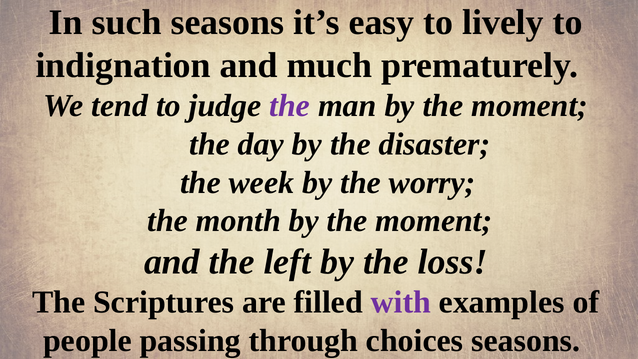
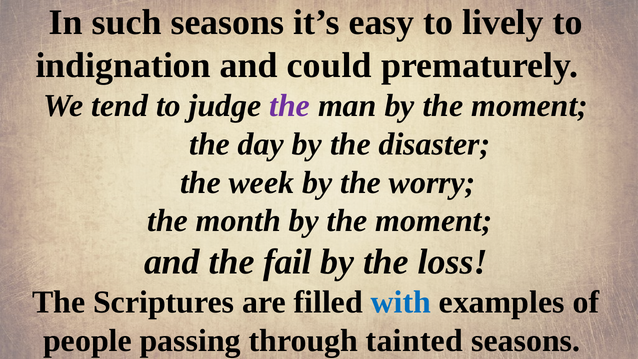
much: much -> could (329, 66)
left: left -> fail (288, 262)
with colour: purple -> blue (401, 302)
choices: choices -> tainted (414, 340)
